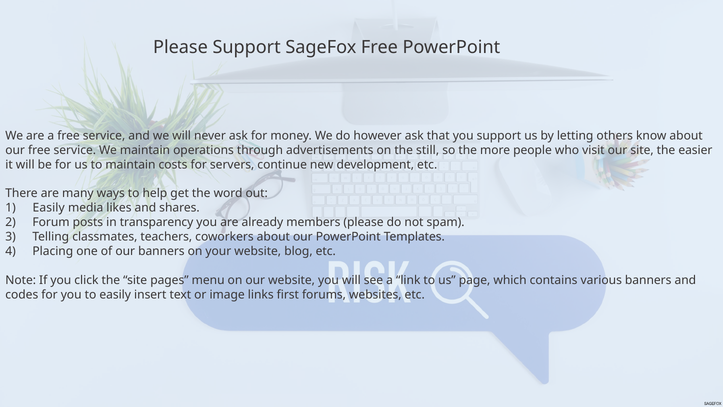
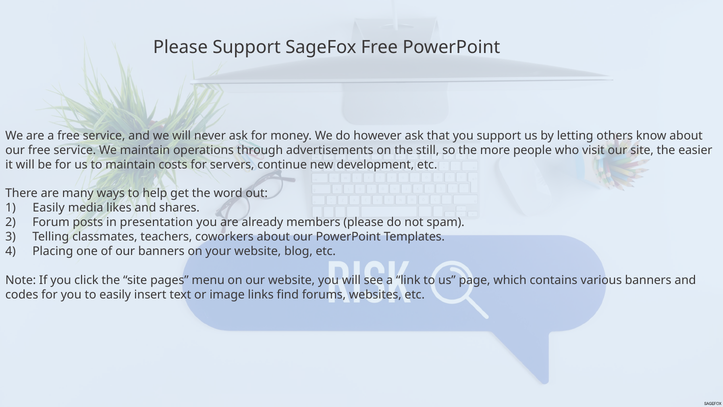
transparency: transparency -> presentation (156, 222)
first: first -> find (288, 294)
